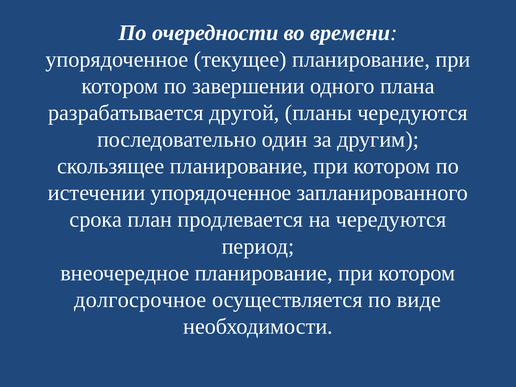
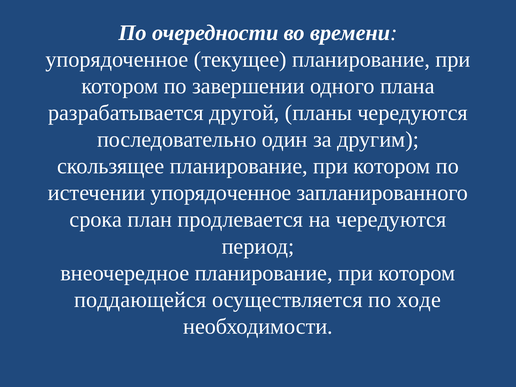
долгосрочное: долгосрочное -> поддающейся (140, 300)
виде: виде -> ходе (419, 300)
